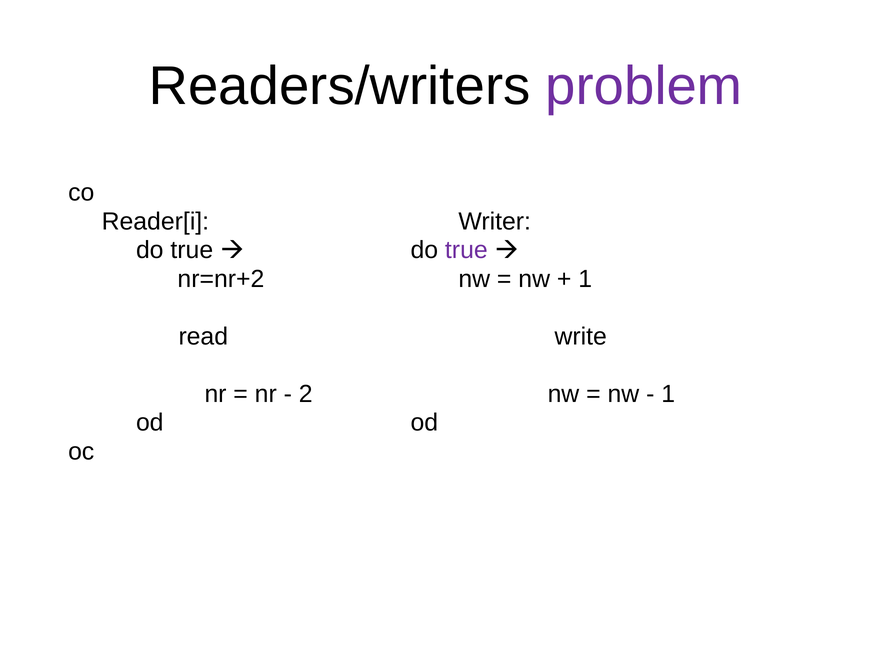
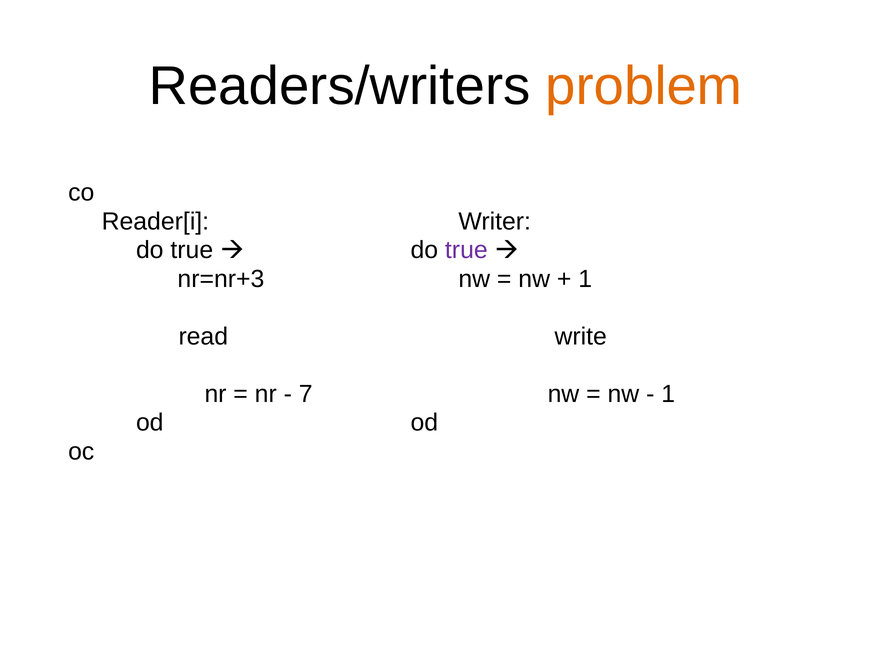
problem colour: purple -> orange (644, 86)
nr=nr+2: nr=nr+2 -> nr=nr+3 (221, 279)
2: 2 -> 7 (306, 394)
